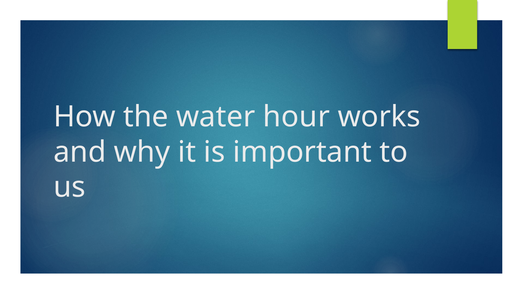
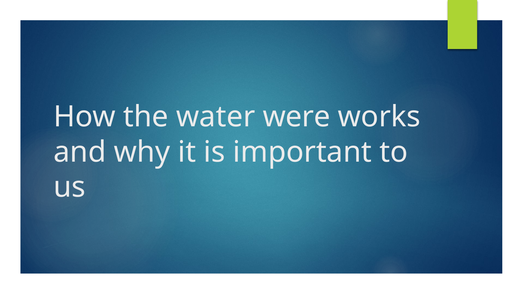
hour: hour -> were (297, 117)
